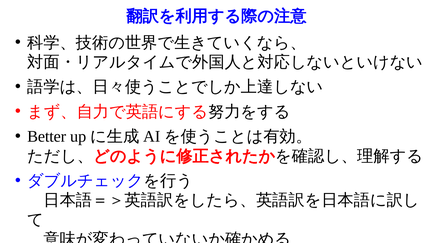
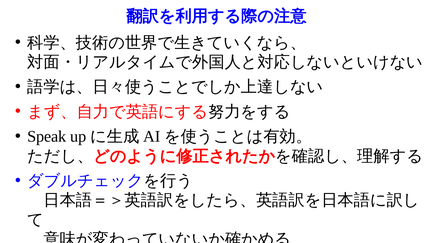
Better: Better -> Speak (47, 137)
